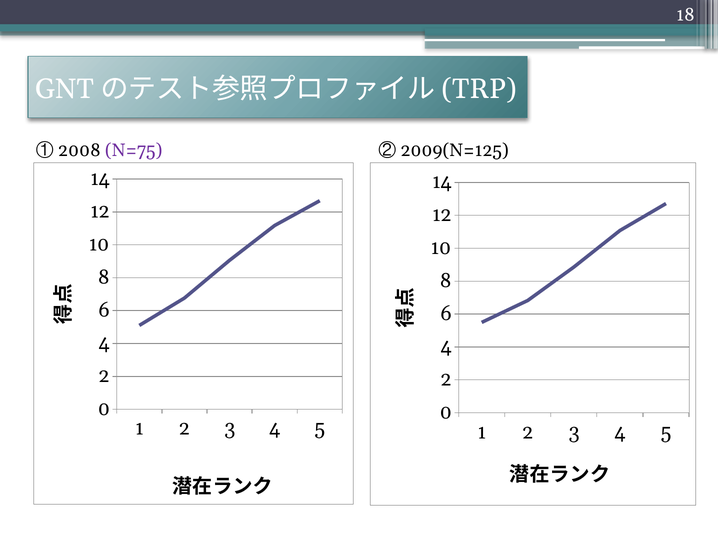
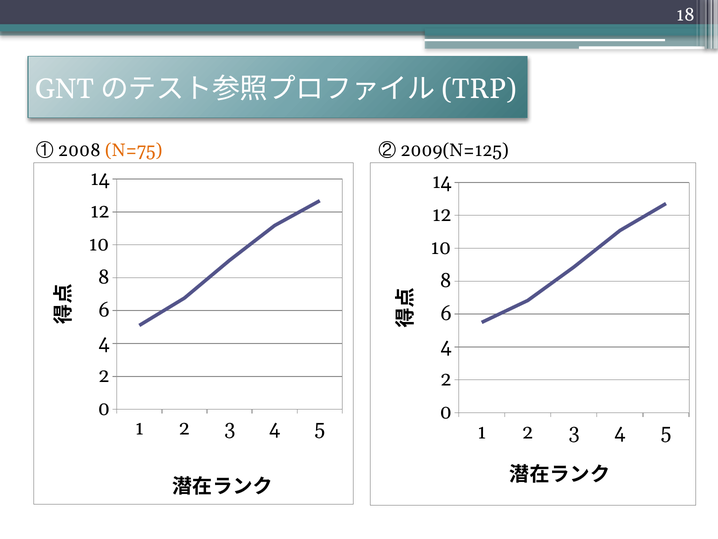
N=75 colour: purple -> orange (134, 150)
